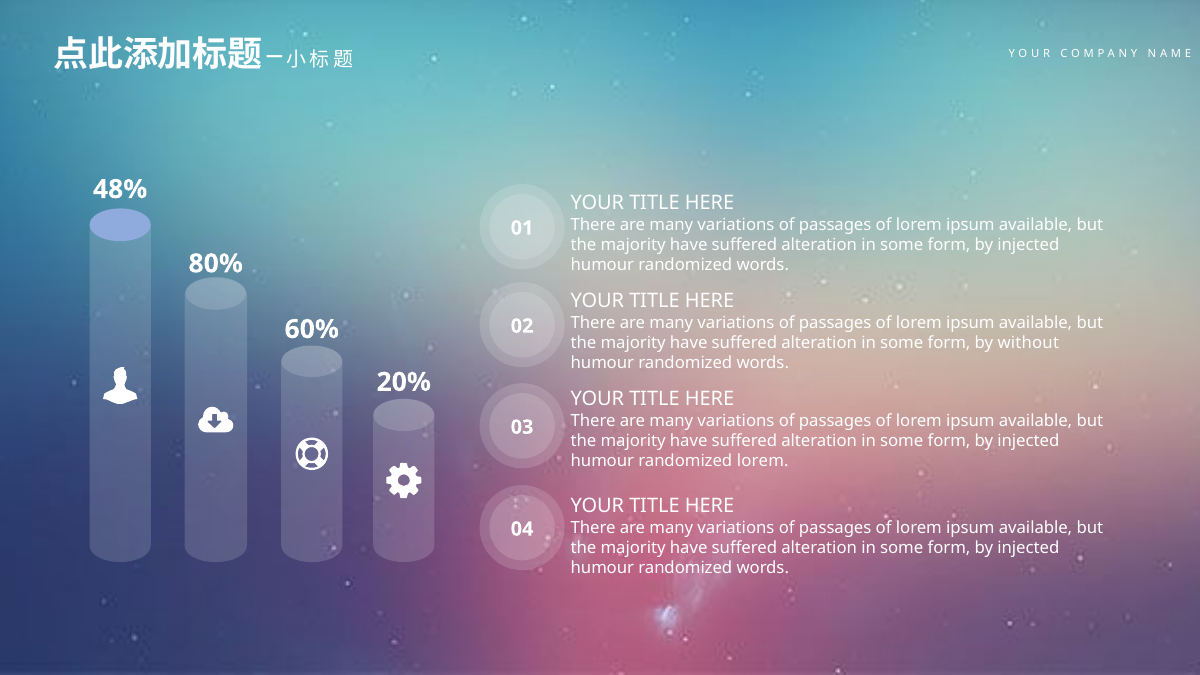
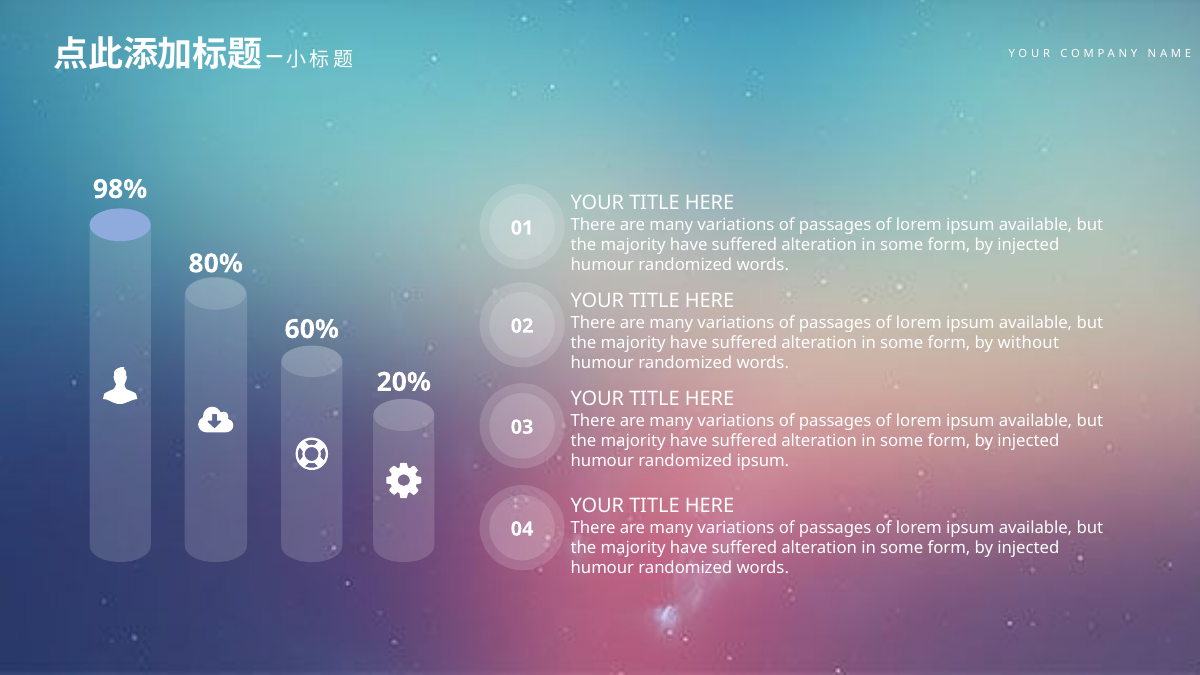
48%: 48% -> 98% (120, 189)
randomized lorem: lorem -> ipsum (763, 461)
